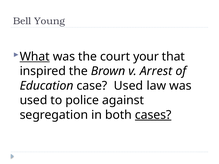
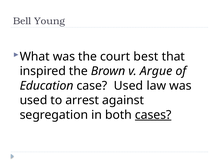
What underline: present -> none (35, 57)
your: your -> best (146, 57)
Arrest: Arrest -> Argue (156, 71)
police: police -> arrest (82, 100)
